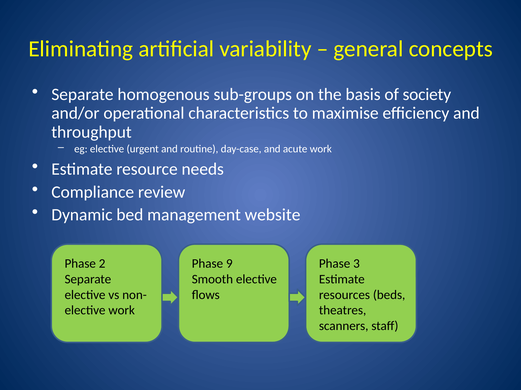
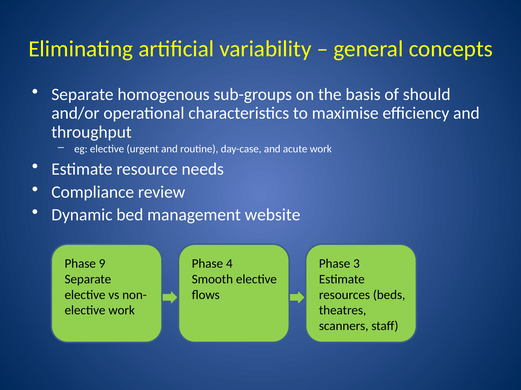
society: society -> should (427, 95)
2: 2 -> 9 (102, 264)
9: 9 -> 4 (229, 264)
